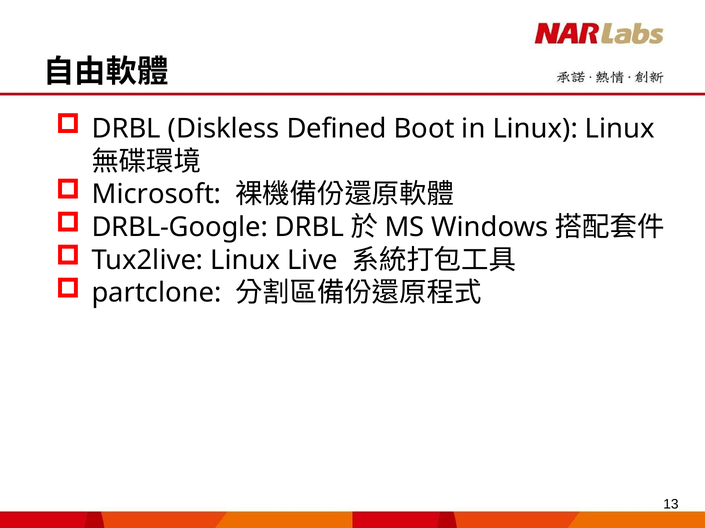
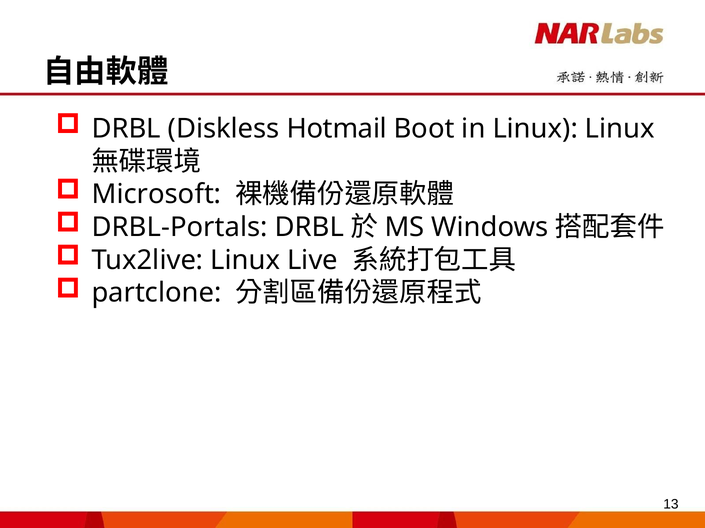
Defined: Defined -> Hotmail (337, 129)
DRBL-Google: DRBL-Google -> DRBL-Portals (180, 228)
